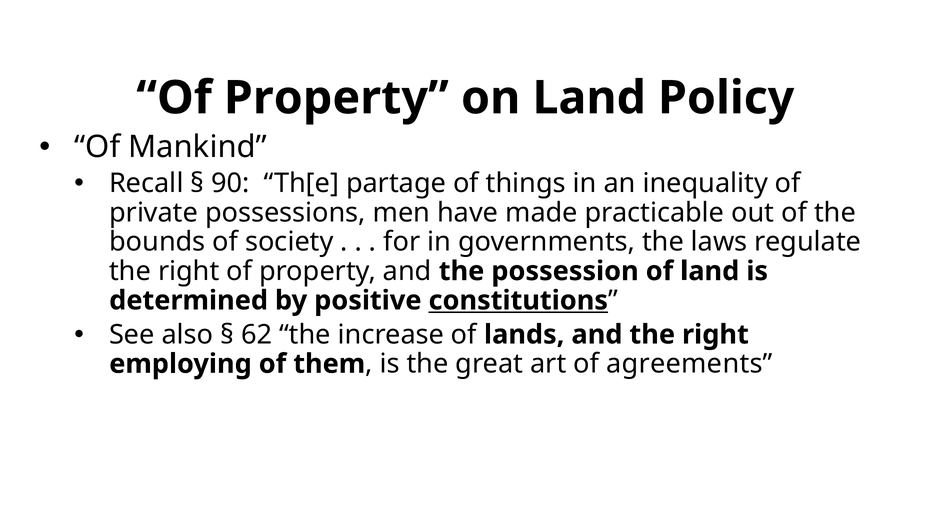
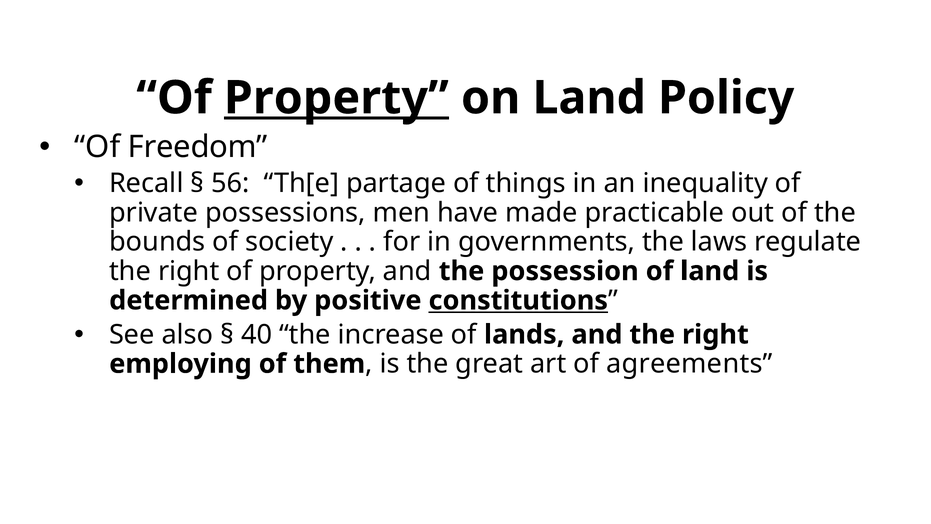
Property underline: none -> present (336, 98)
Mankind: Mankind -> Freedom (198, 147)
90: 90 -> 56 (231, 183)
62: 62 -> 40 (257, 334)
